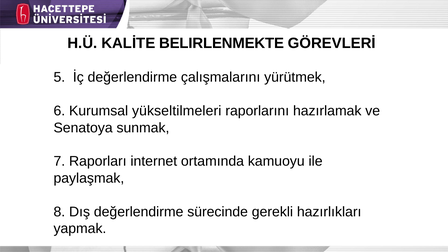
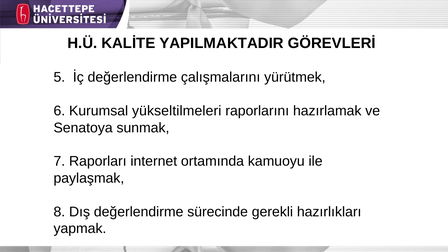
BELIRLENMEKTE: BELIRLENMEKTE -> YAPILMAKTADIR (222, 43)
